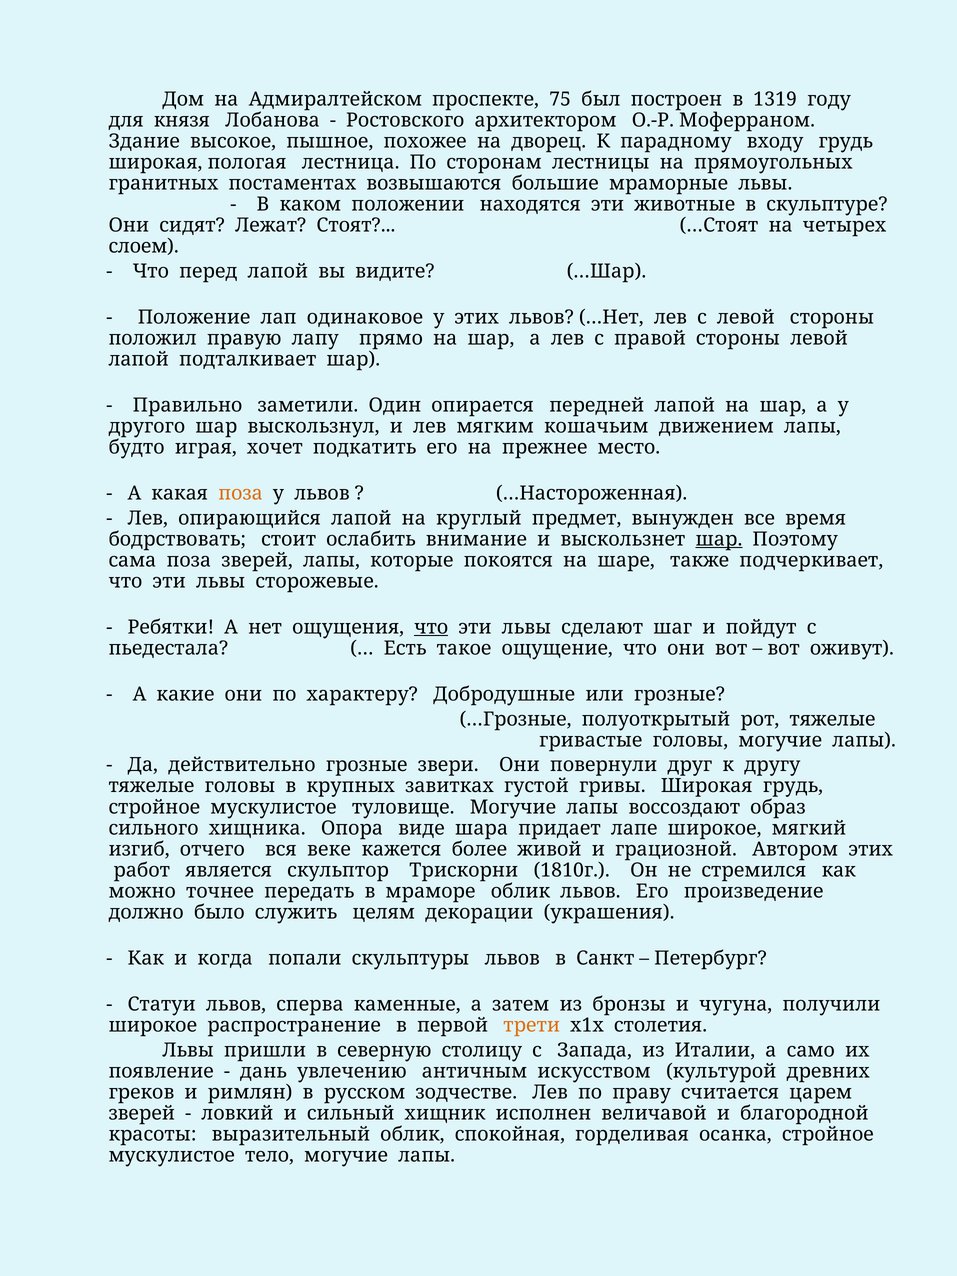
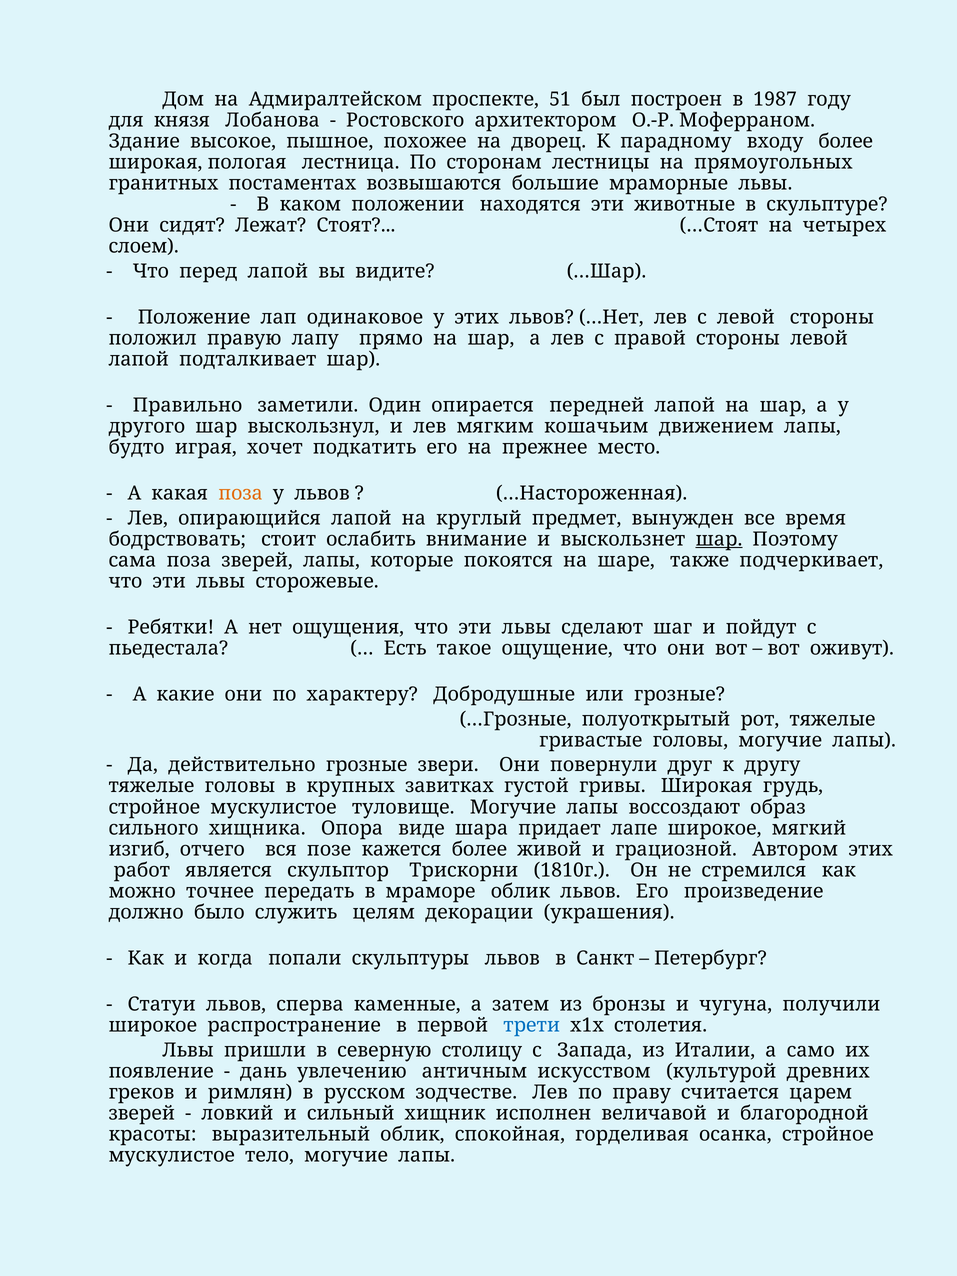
75: 75 -> 51 (560, 99)
1319: 1319 -> 1987 (775, 99)
входу грудь: грудь -> более (846, 141)
что underline: present -> none (431, 627)
веке: веке -> позе (329, 849)
трети colour: orange -> blue (532, 1025)
